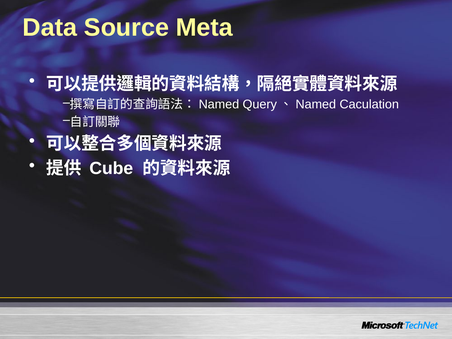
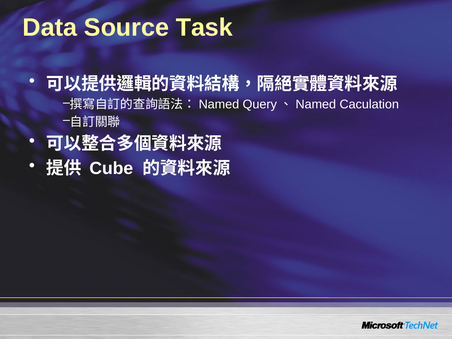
Meta: Meta -> Task (204, 28)
